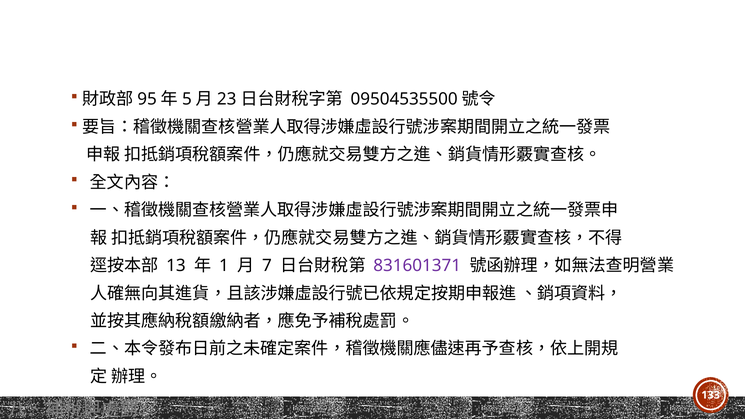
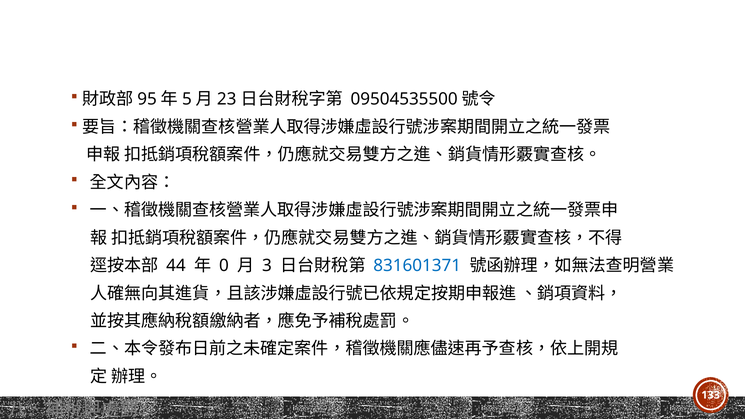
13: 13 -> 44 (176, 266)
1: 1 -> 0 (224, 266)
7: 7 -> 3 (267, 266)
831601371 colour: purple -> blue (417, 266)
